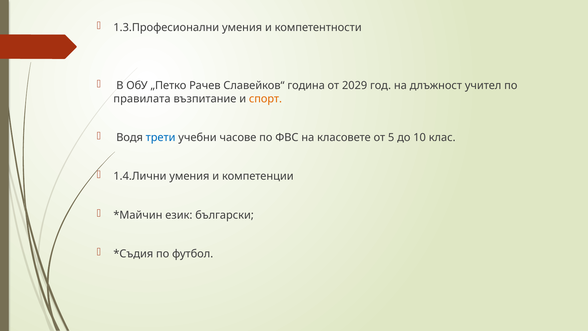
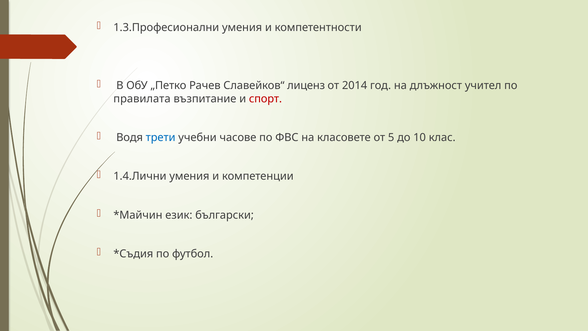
година: година -> лиценз (306, 85)
2029: 2029 -> 2014 (355, 85)
спорт colour: orange -> red (265, 99)
